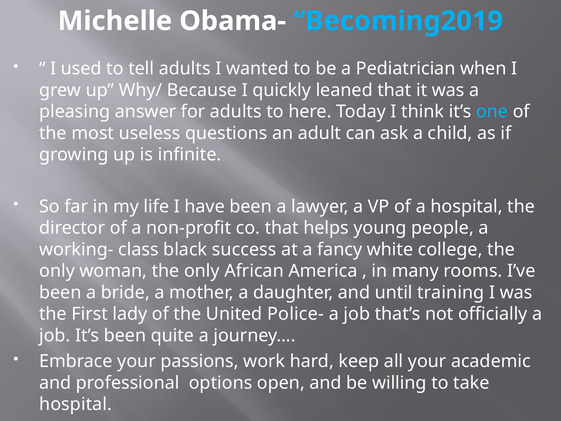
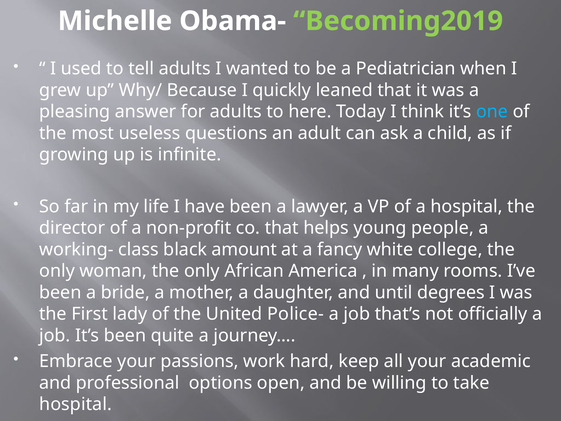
Becoming2019 colour: light blue -> light green (398, 21)
success: success -> amount (244, 249)
training: training -> degrees (451, 292)
